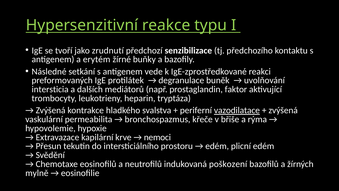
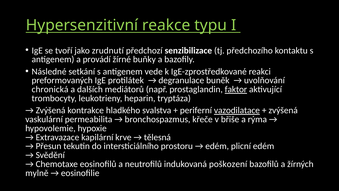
erytém: erytém -> provádí (97, 59)
intersticia: intersticia -> chronická (50, 89)
faktor underline: none -> present (236, 89)
nemoci: nemoci -> tělesná (157, 137)
